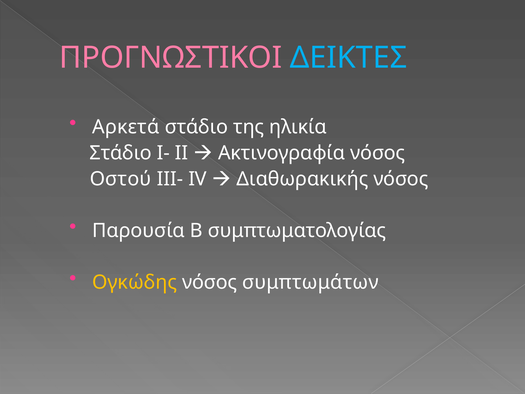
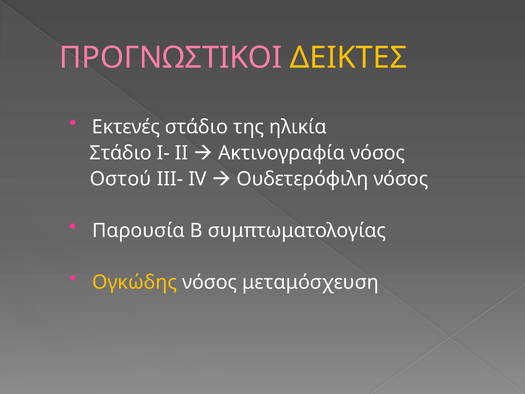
ΔΕΙΚΤΕΣ colour: light blue -> yellow (349, 58)
Αρκετά: Αρκετά -> Εκτενές (126, 127)
Διαθωρακικής: Διαθωρακικής -> Ουδετερόφιλη (303, 179)
συμπτωμάτων: συμπτωμάτων -> μεταμόσχευση (311, 282)
